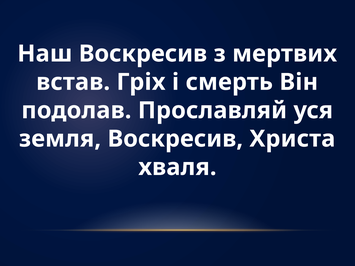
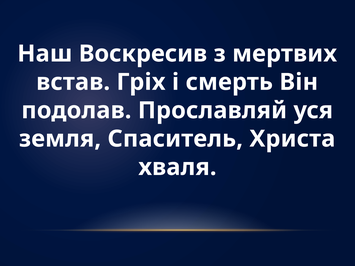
земля Воскресив: Воскресив -> Спаситель (175, 139)
